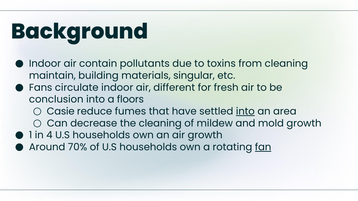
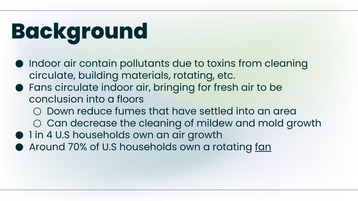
maintain: maintain -> circulate (52, 76)
materials singular: singular -> rotating (194, 76)
different: different -> bringing (174, 88)
Casie: Casie -> Down (61, 112)
into underline: present -> none (245, 112)
